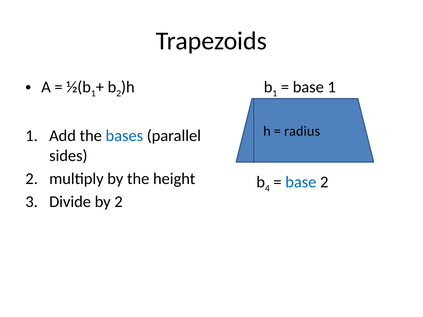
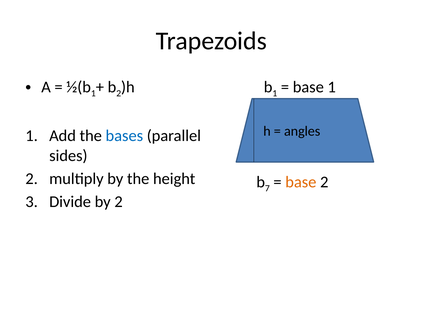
radius: radius -> angles (302, 131)
4: 4 -> 7 (267, 188)
base colour: blue -> orange (301, 182)
